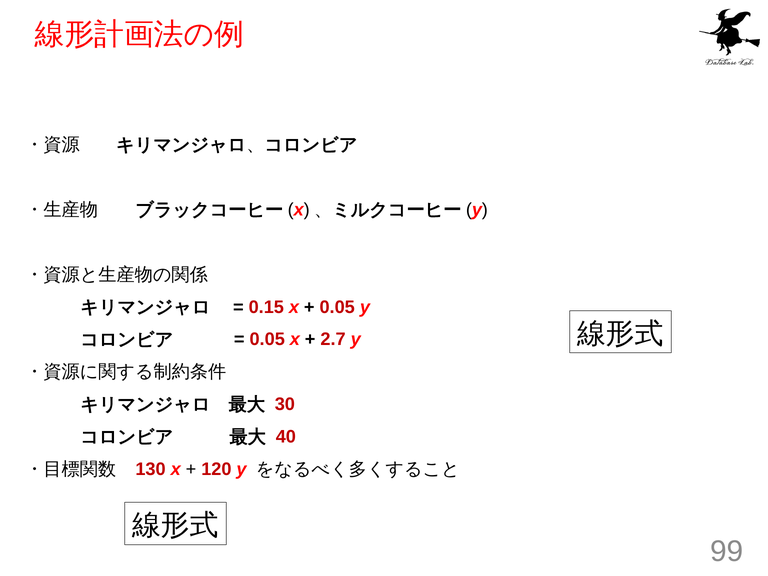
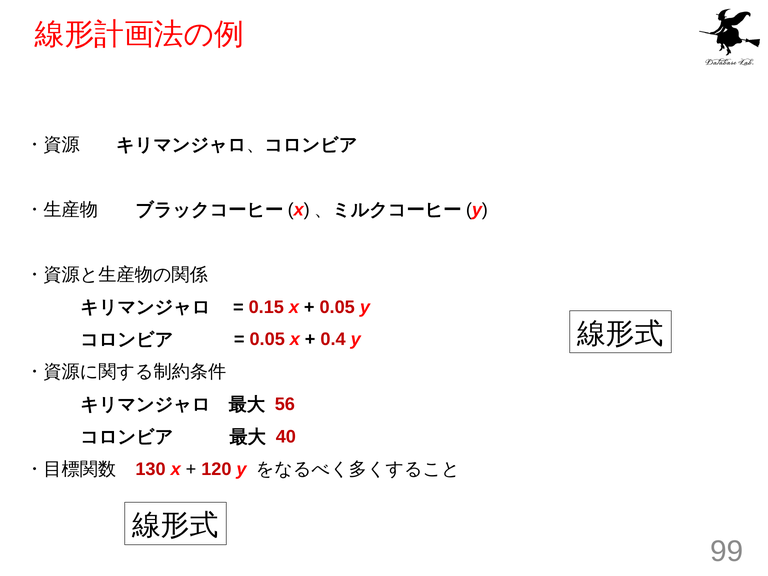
2.7: 2.7 -> 0.4 (333, 339)
30: 30 -> 56 (285, 404)
